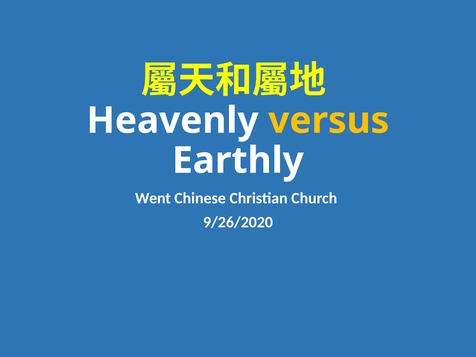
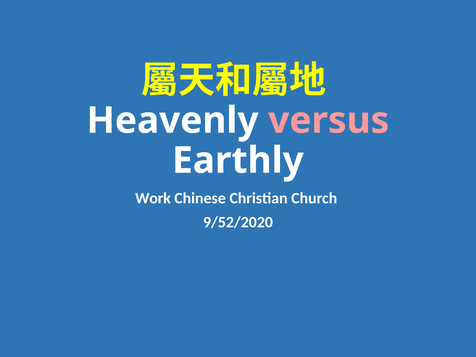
versus colour: yellow -> pink (329, 121)
Went: Went -> Work (153, 198)
9/26/2020: 9/26/2020 -> 9/52/2020 (238, 222)
